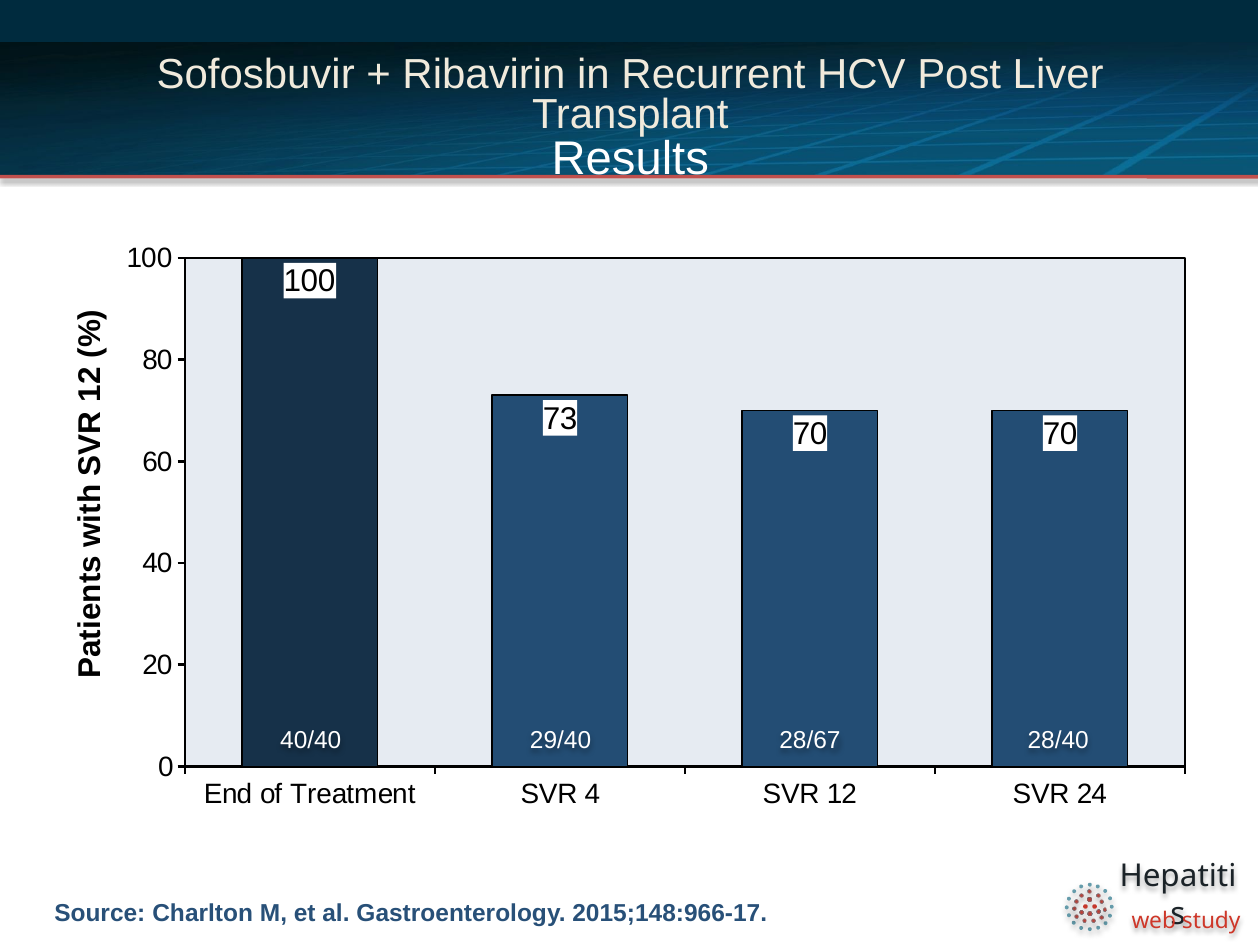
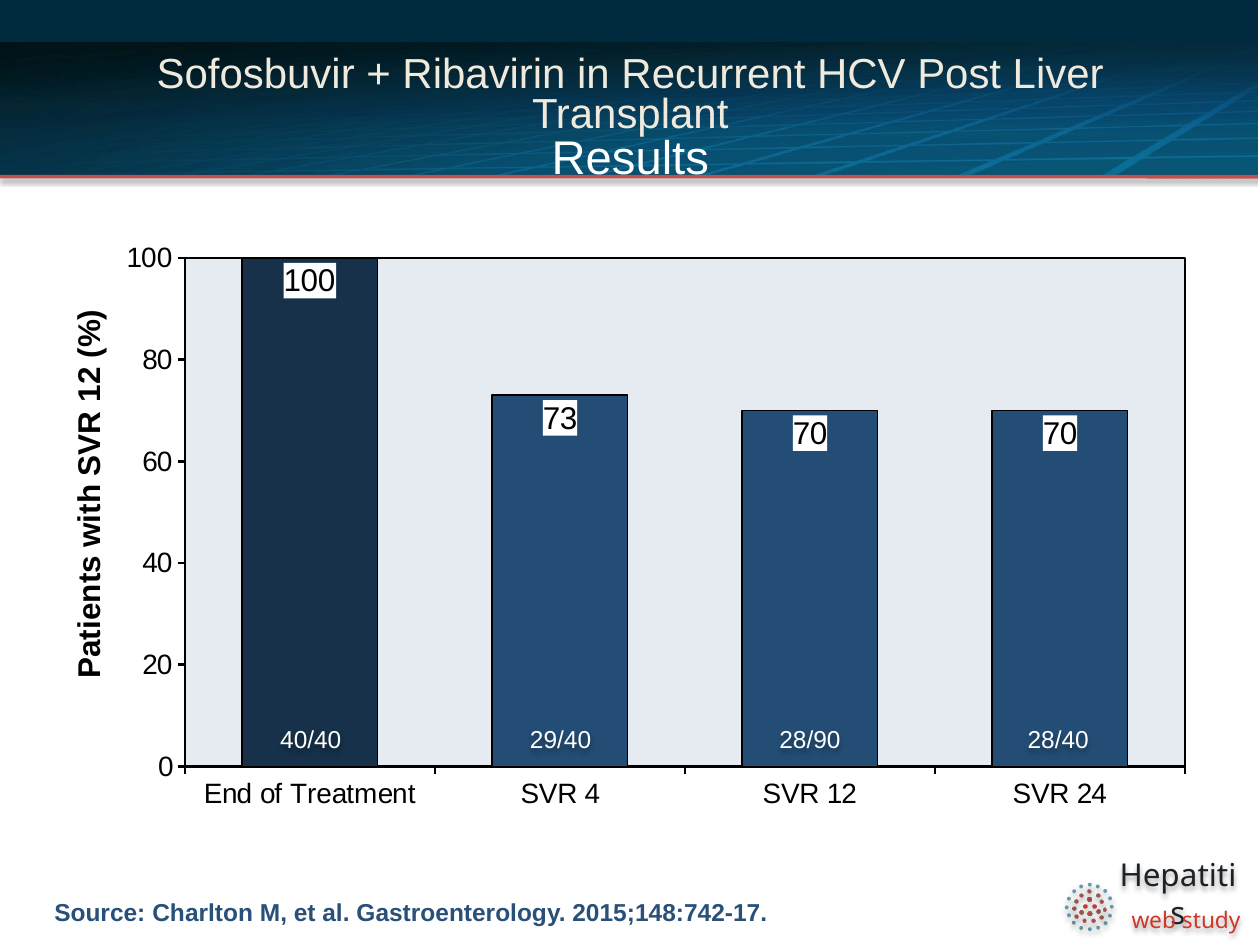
28/67: 28/67 -> 28/90 (810, 740)
2015;148:966-17: 2015;148:966-17 -> 2015;148:742-17 (670, 913)
